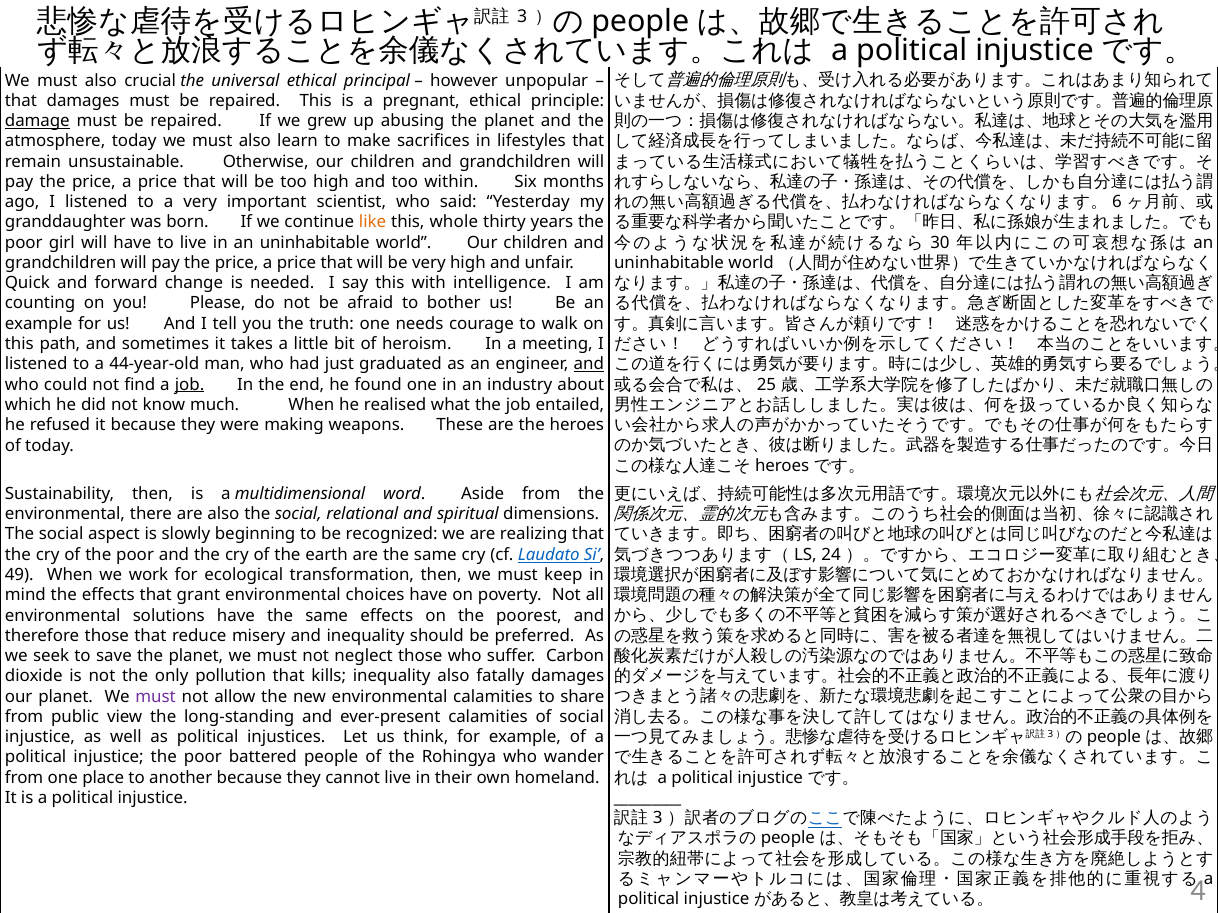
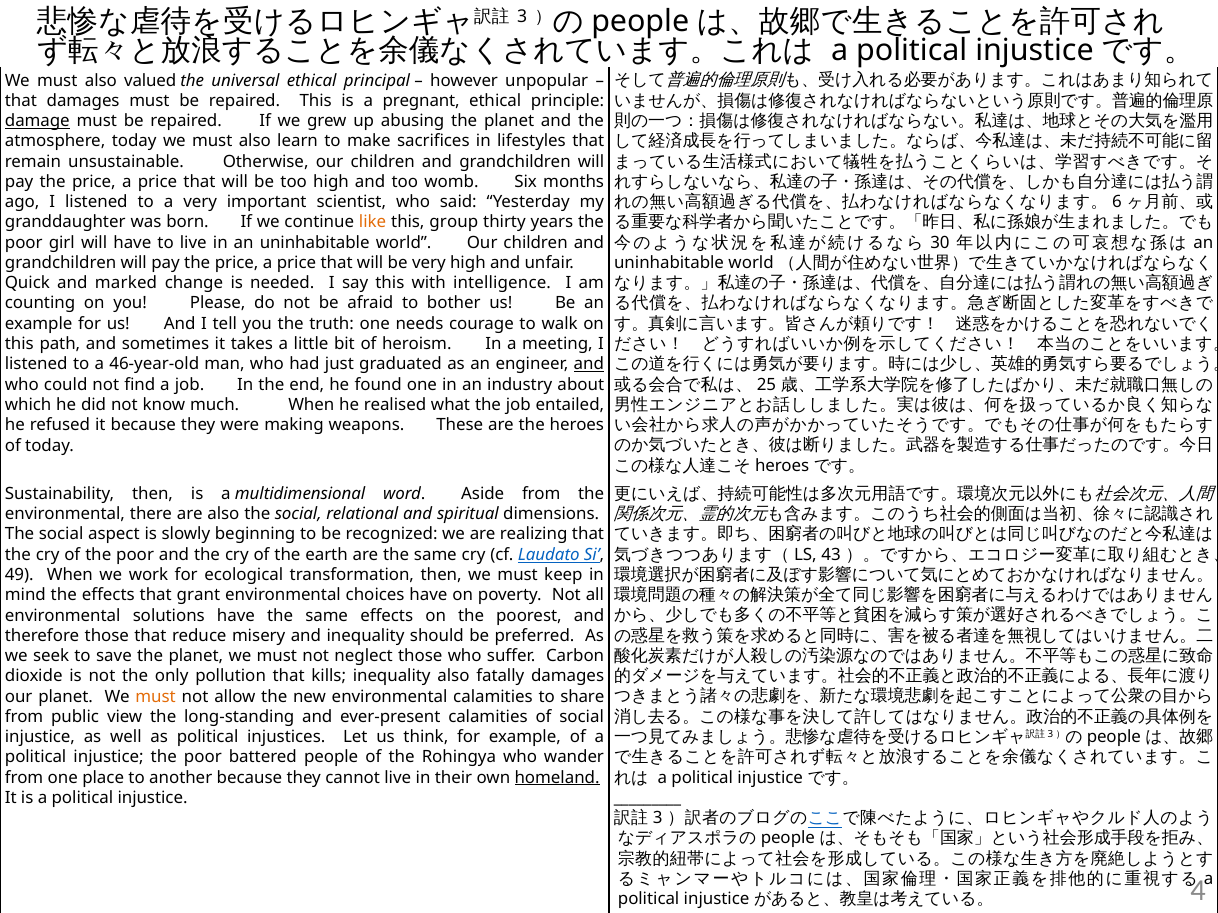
crucial: crucial -> valued (150, 81)
within: within -> womb (451, 182)
whole: whole -> group (454, 222)
forward: forward -> marked (126, 283)
44-year-old: 44-year-old -> 46-year-old (154, 365)
job underline: present -> none (190, 385)
24: 24 -> 43 (831, 555)
must colour: purple -> orange (156, 697)
homeland underline: none -> present (557, 778)
